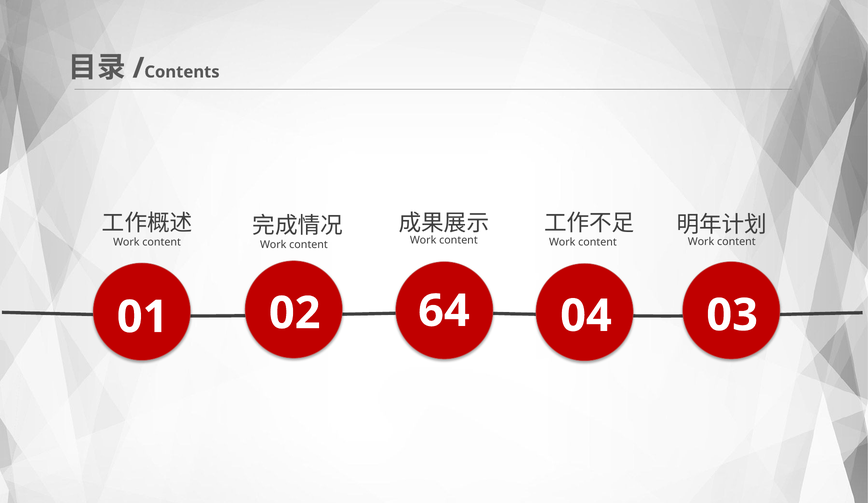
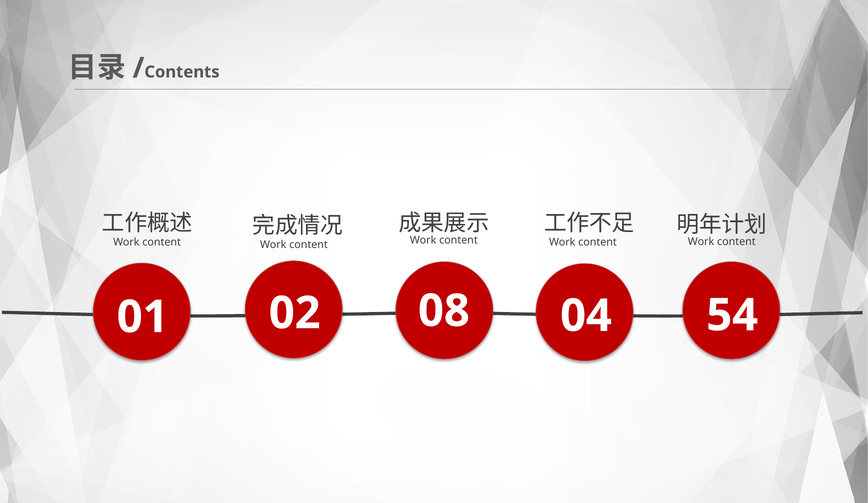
64: 64 -> 08 (444, 311)
03: 03 -> 54 (732, 315)
